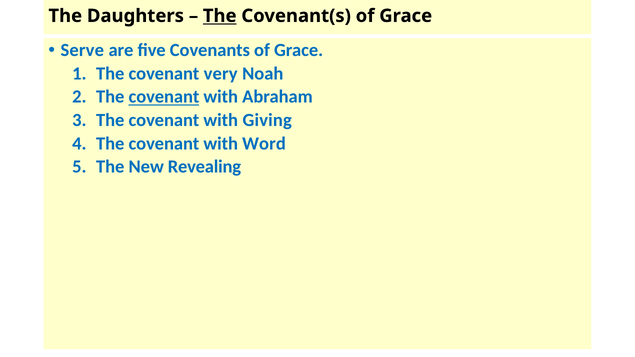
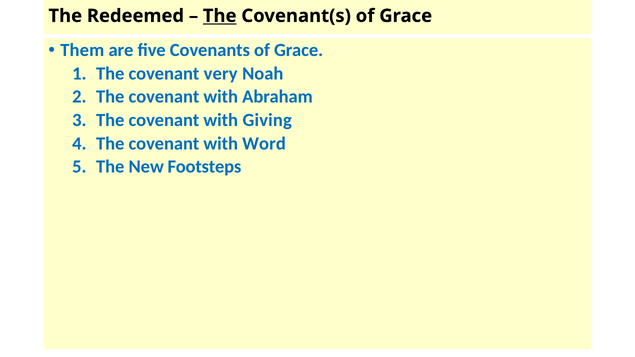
Daughters: Daughters -> Redeemed (135, 16)
Serve: Serve -> Them (82, 50)
covenant underline: present -> none (164, 97)
Revealing: Revealing -> Footsteps (204, 167)
